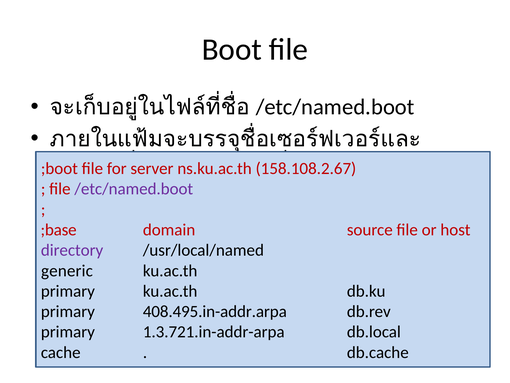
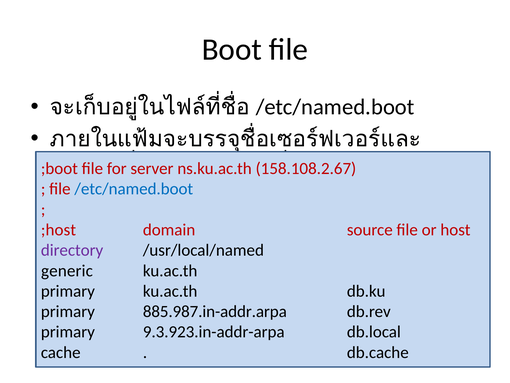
/etc/named.boot colour: purple -> blue (134, 189)
;base: ;base -> ;host (58, 230)
408.495.in-addr.arpa: 408.495.in-addr.arpa -> 885.987.in-addr.arpa (215, 311)
1.3.721.in-addr-arpa: 1.3.721.in-addr-arpa -> 9.3.923.in-addr-arpa (214, 332)
